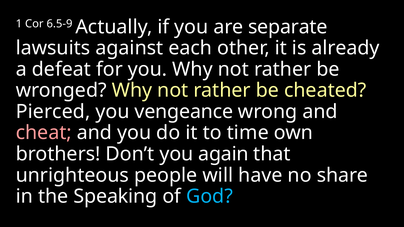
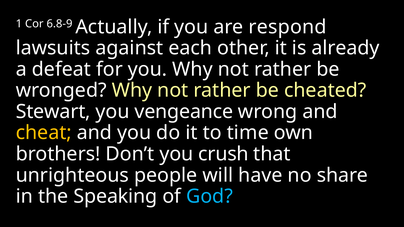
6.5-9: 6.5-9 -> 6.8-9 (59, 24)
separate: separate -> respond (288, 27)
Pierced: Pierced -> Stewart (53, 112)
cheat colour: pink -> yellow (44, 133)
again: again -> crush (223, 154)
